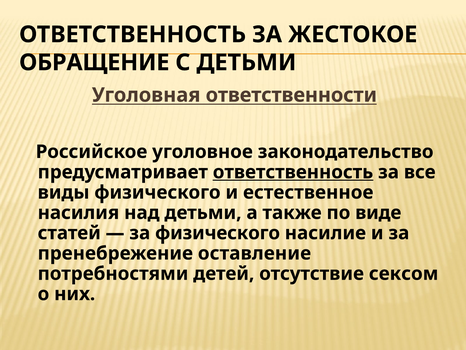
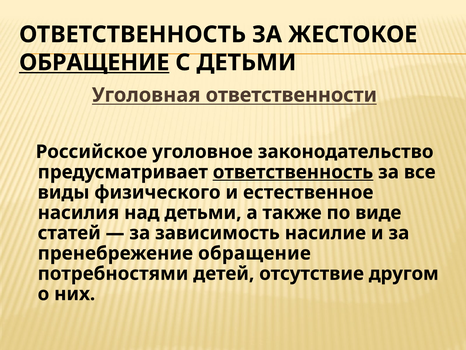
ОБРАЩЕНИЕ underline: none -> present (94, 62)
за физического: физического -> зависимость (217, 233)
пренебрежение оставление: оставление -> обращение (254, 253)
сексом: сексом -> другом (404, 273)
